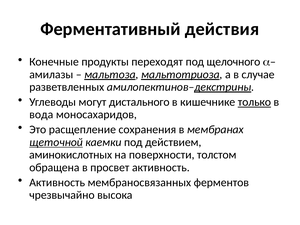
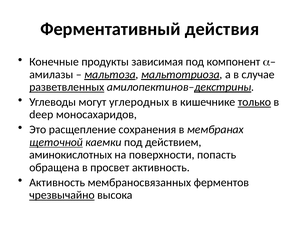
переходят: переходят -> зависимая (157, 62)
щелочного: щелочного -> компонент (233, 62)
разветвленных underline: none -> present (67, 87)
дистального: дистального -> углеродных (139, 102)
вода: вода -> deep (41, 115)
толстом: толстом -> попасть (217, 155)
чрезвычайно underline: none -> present (62, 195)
